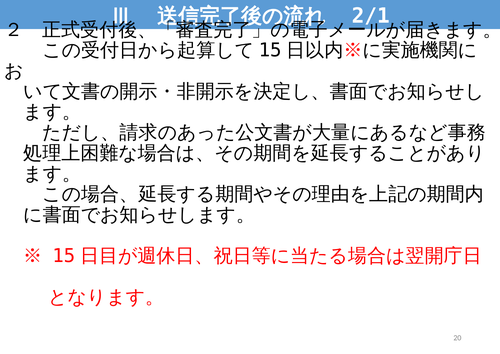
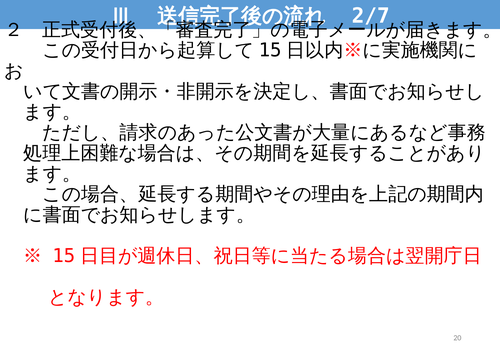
2/1: 2/1 -> 2/7 (371, 16)
